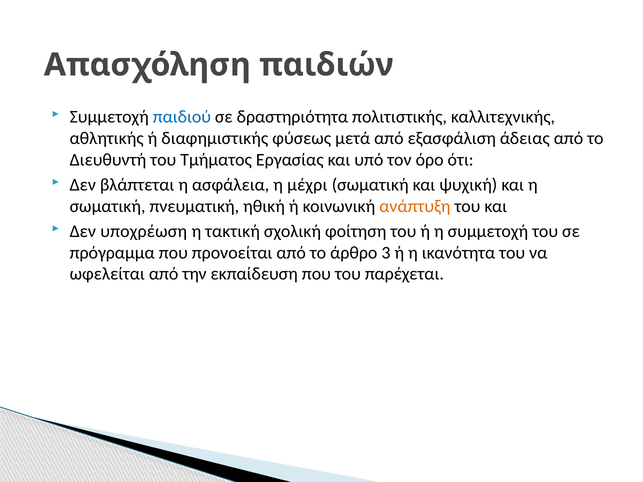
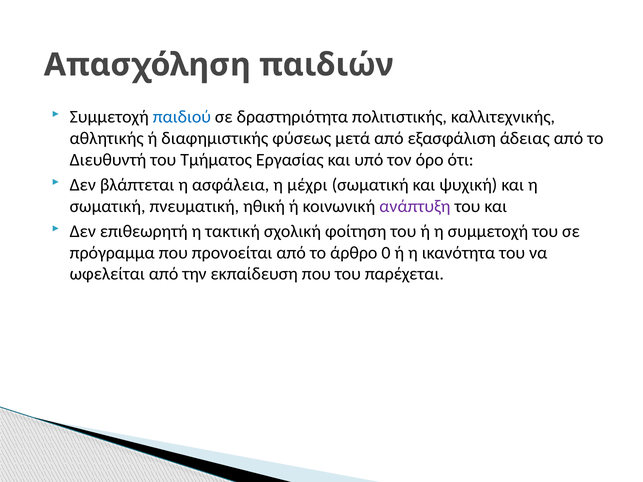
ανάπτυξη colour: orange -> purple (415, 206)
υποχρέωση: υποχρέωση -> επιθεωρητή (144, 231)
3: 3 -> 0 (386, 253)
